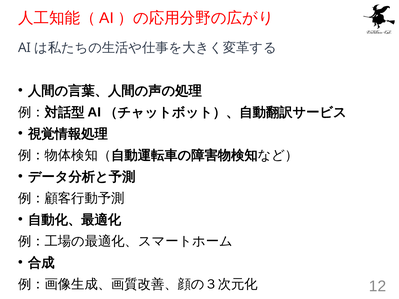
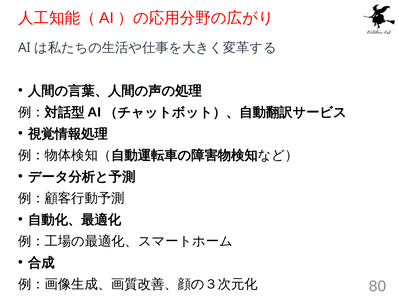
12: 12 -> 80 (378, 286)
